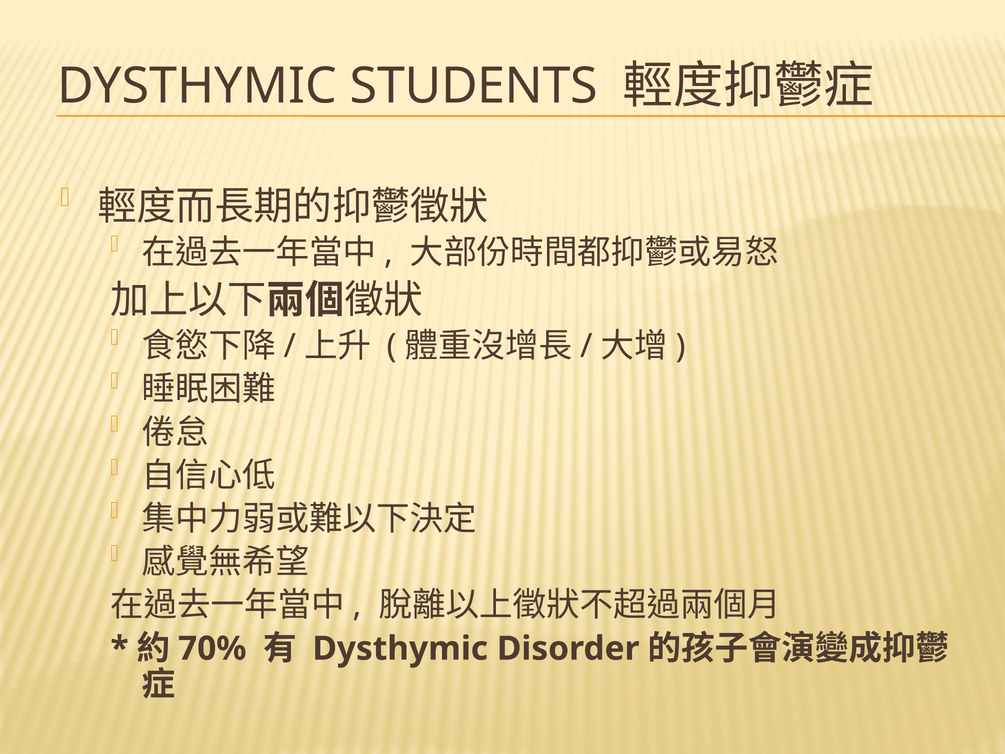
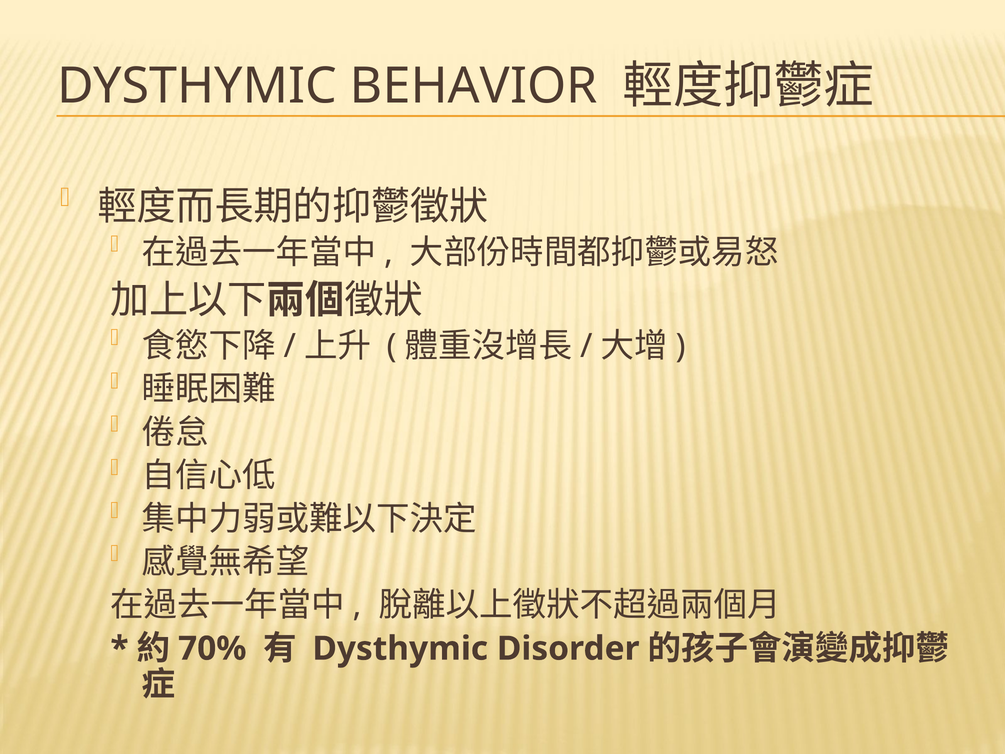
STUDENTS: STUDENTS -> BEHAVIOR (474, 86)
